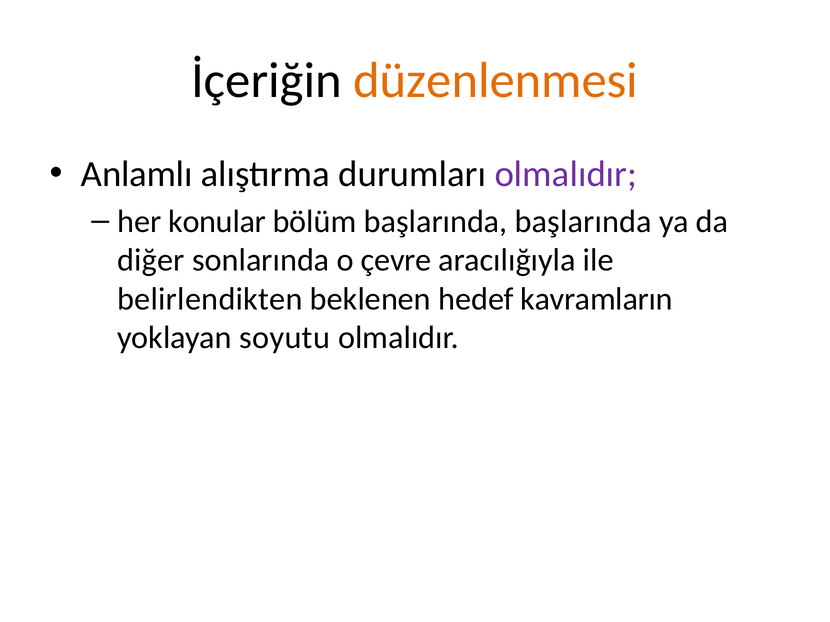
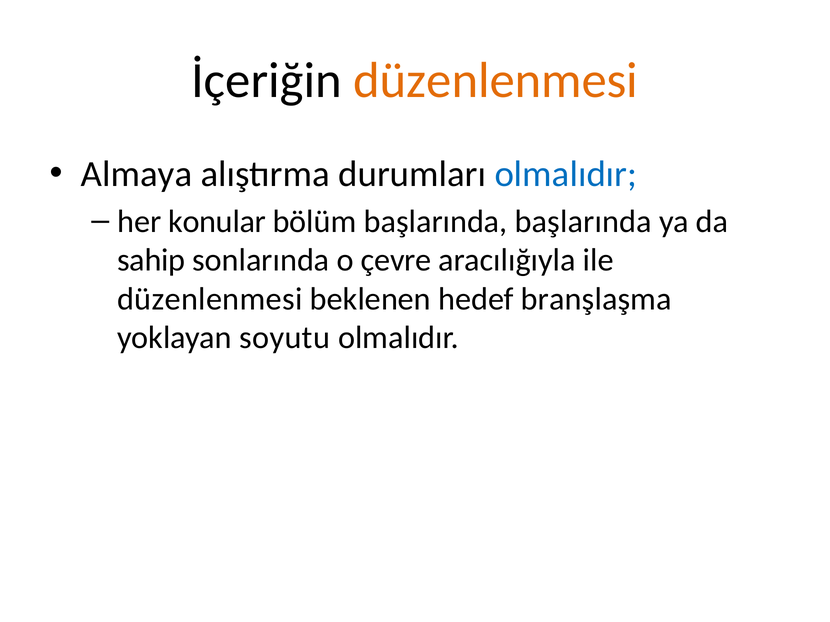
Anlamlı: Anlamlı -> Almaya (137, 174)
olmalıdır colour: purple -> blue (566, 174)
diğer: diğer -> sahip (151, 261)
belirlendikten: belirlendikten -> düzenlenmesi (210, 299)
kavramların: kavramların -> branşlaşma (596, 299)
